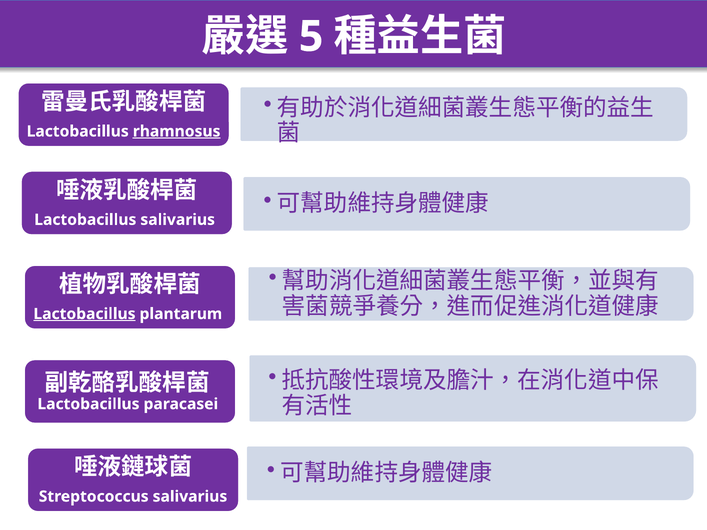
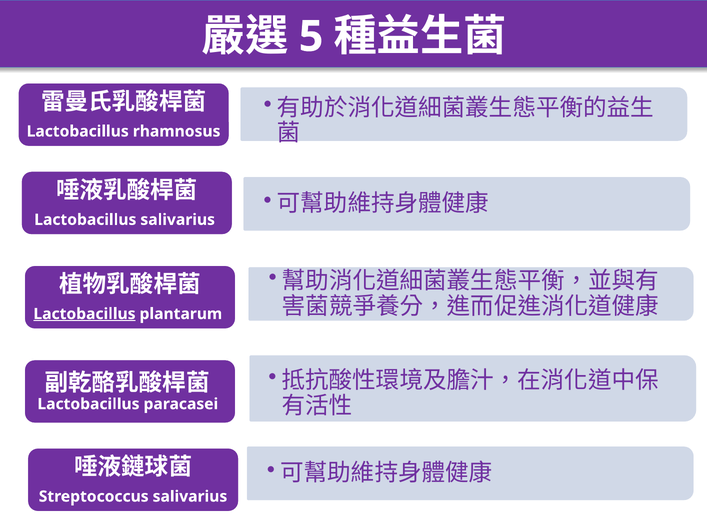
rhamnosus underline: present -> none (177, 131)
